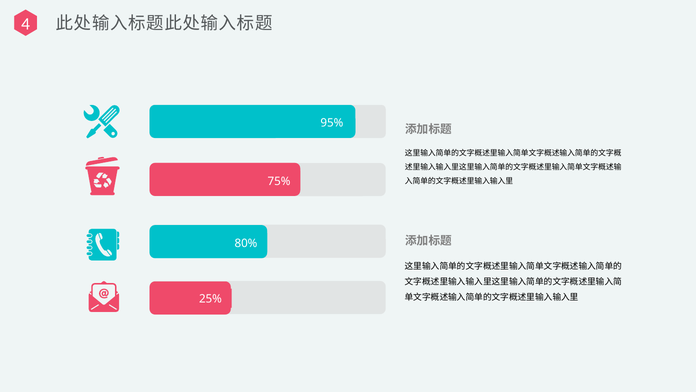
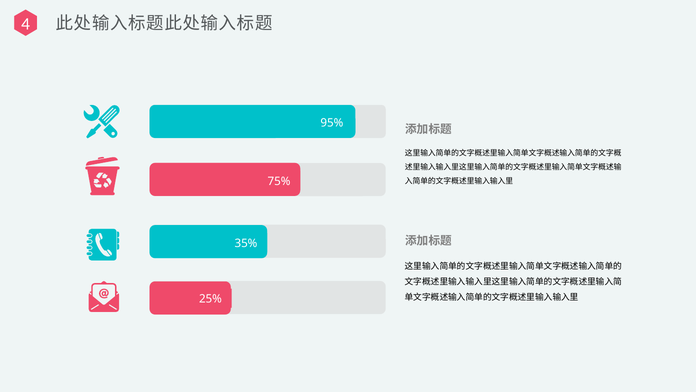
80%: 80% -> 35% (246, 243)
